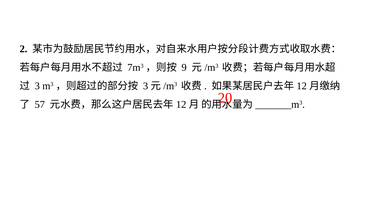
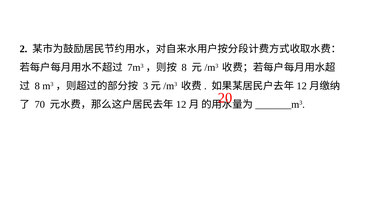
9: 9 -> 8 (184, 67)
3: 3 -> 8 (37, 86)
57: 57 -> 70 (40, 104)
